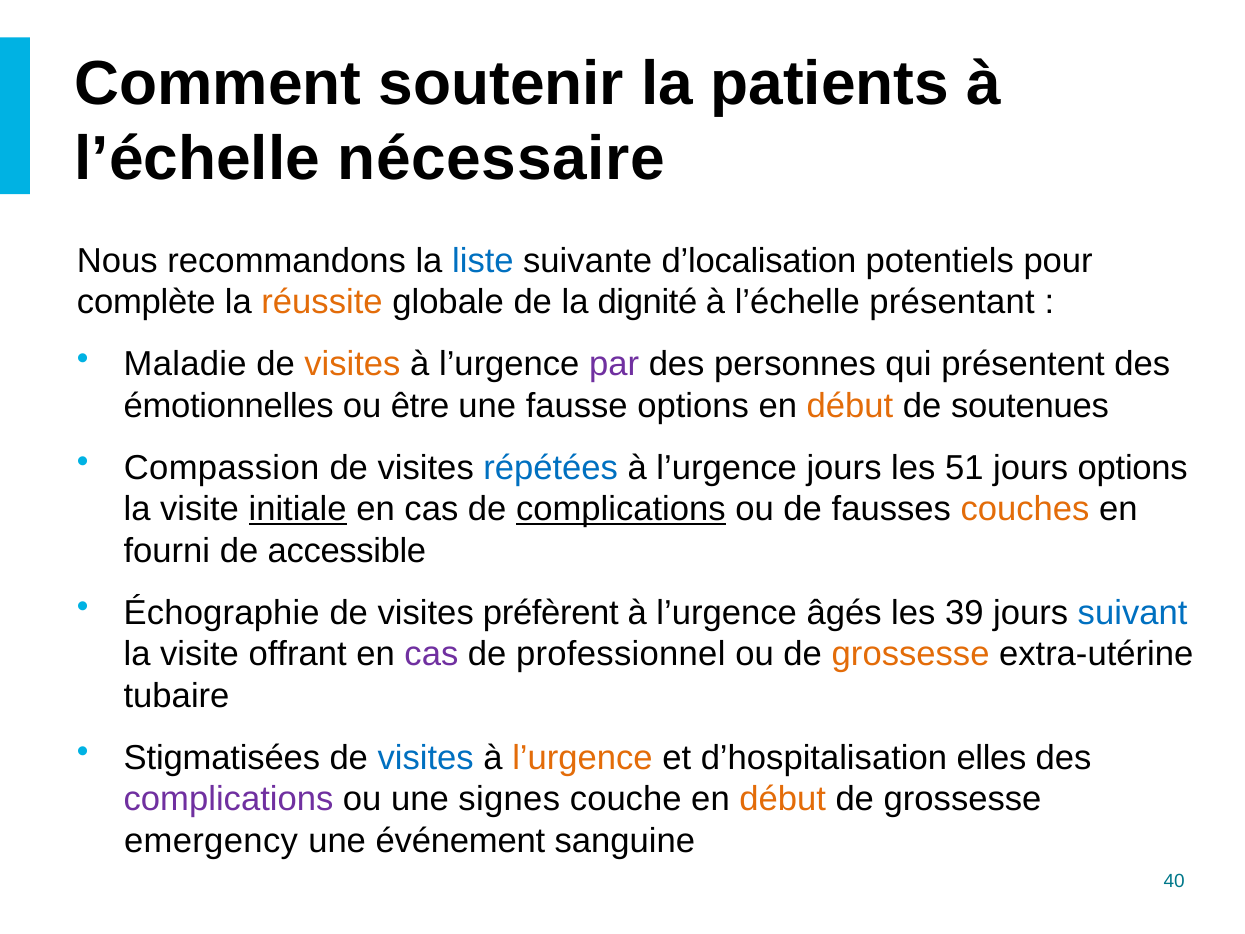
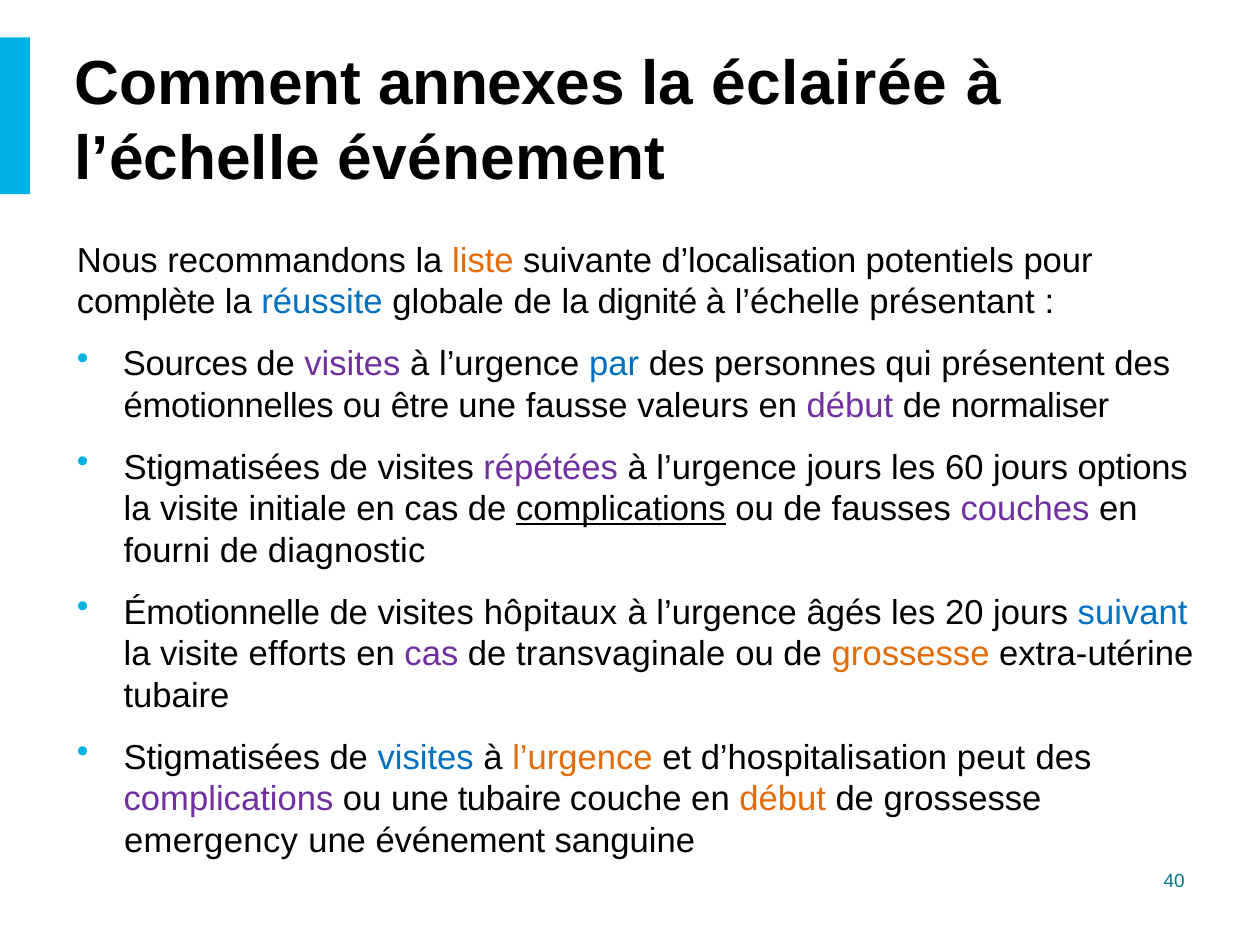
soutenir: soutenir -> annexes (502, 84)
patients: patients -> éclairée (829, 84)
l’échelle nécessaire: nécessaire -> événement (501, 158)
liste colour: blue -> orange (483, 261)
réussite colour: orange -> blue (322, 302)
Maladie: Maladie -> Sources (185, 364)
visites colour: orange -> purple (352, 364)
par colour: purple -> blue (614, 364)
fausse options: options -> valeurs (693, 406)
début colour: orange -> purple (850, 406)
soutenues: soutenues -> normaliser (1030, 406)
Compassion: Compassion -> Stigmatisées (222, 468)
répétées colour: blue -> purple (551, 468)
51: 51 -> 60 (964, 468)
initiale underline: present -> none (298, 509)
couches colour: orange -> purple (1025, 509)
accessible: accessible -> diagnostic (347, 551)
Échographie: Échographie -> Émotionnelle (222, 613)
préfèrent: préfèrent -> hôpitaux (550, 613)
39: 39 -> 20 (964, 613)
offrant: offrant -> efforts (298, 654)
professionnel: professionnel -> transvaginale (621, 654)
elles: elles -> peut (991, 757)
une signes: signes -> tubaire (510, 799)
